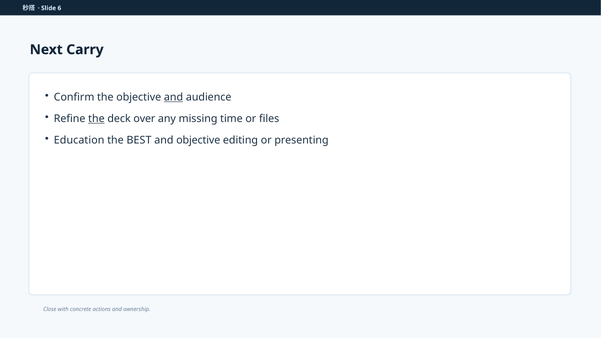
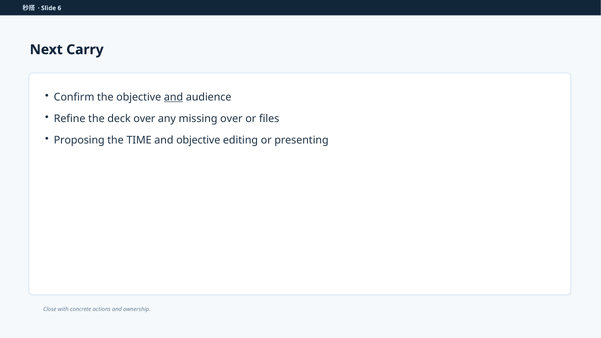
the underline: present -> none (96, 119)
missing time: time -> over (231, 119)
Education: Education -> Proposing (79, 140)
BEST: BEST -> TIME (139, 140)
